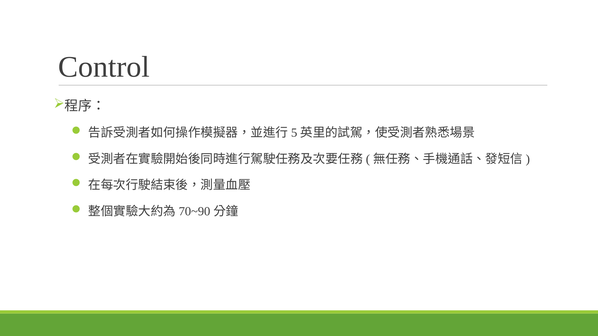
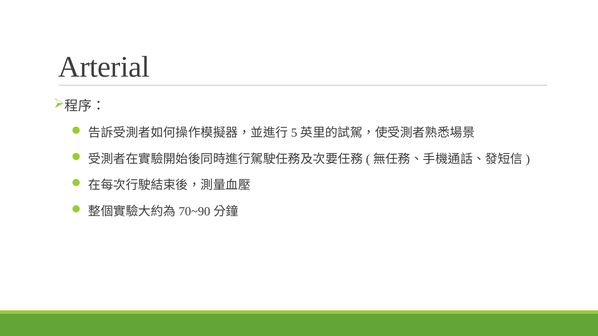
Control: Control -> Arterial (104, 67)
